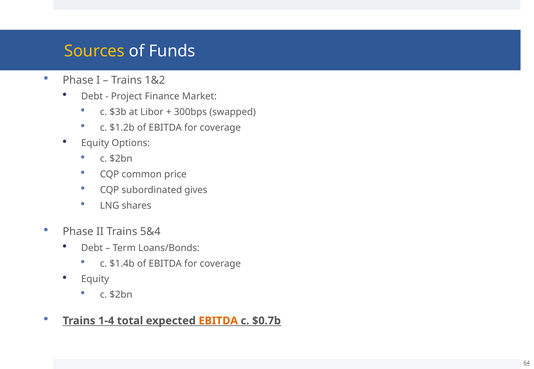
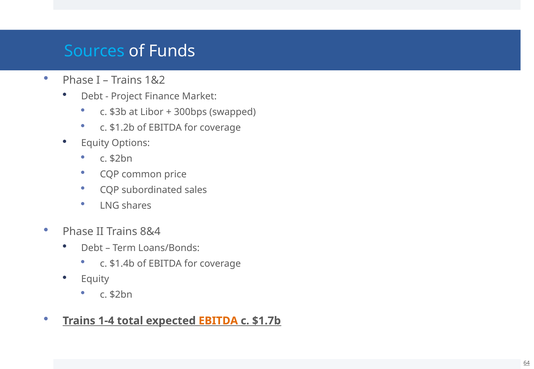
Sources colour: yellow -> light blue (94, 51)
gives: gives -> sales (196, 190)
5&4: 5&4 -> 8&4 (150, 232)
$0.7b: $0.7b -> $1.7b (266, 321)
